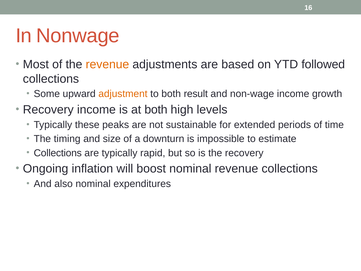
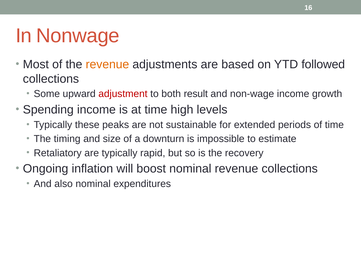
adjustment colour: orange -> red (123, 94)
Recovery: Recovery -> Spending (48, 110)
at both: both -> time (156, 110)
Collections: Collections -> Retaliatory (58, 153)
